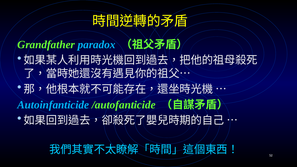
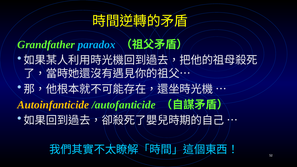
Autoinfanticide colour: light blue -> yellow (53, 105)
